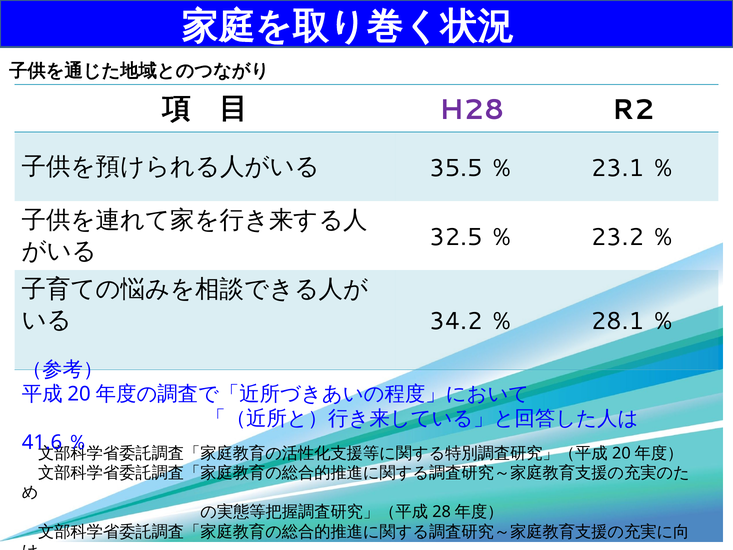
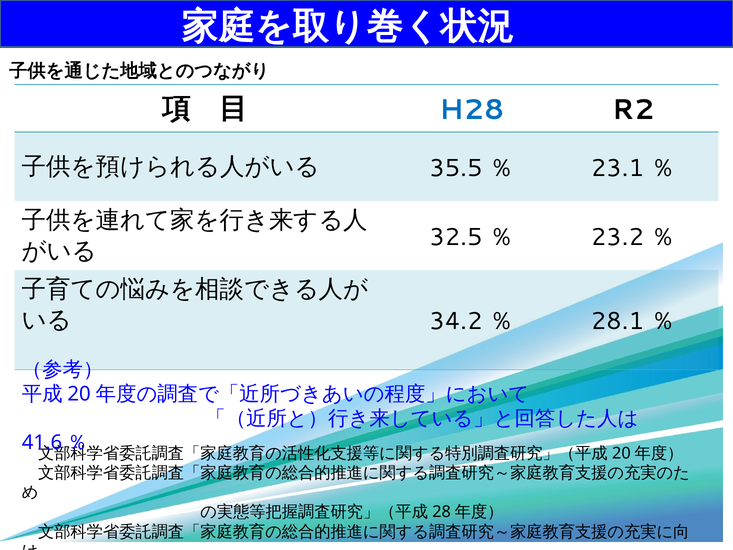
H28 colour: purple -> blue (472, 110)
